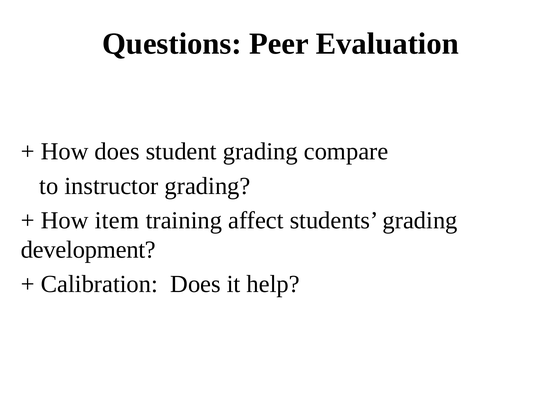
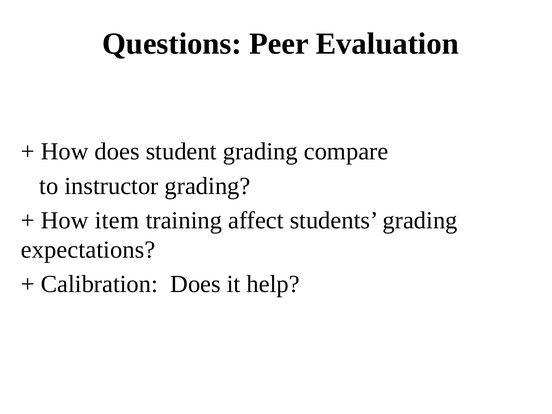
development: development -> expectations (88, 250)
